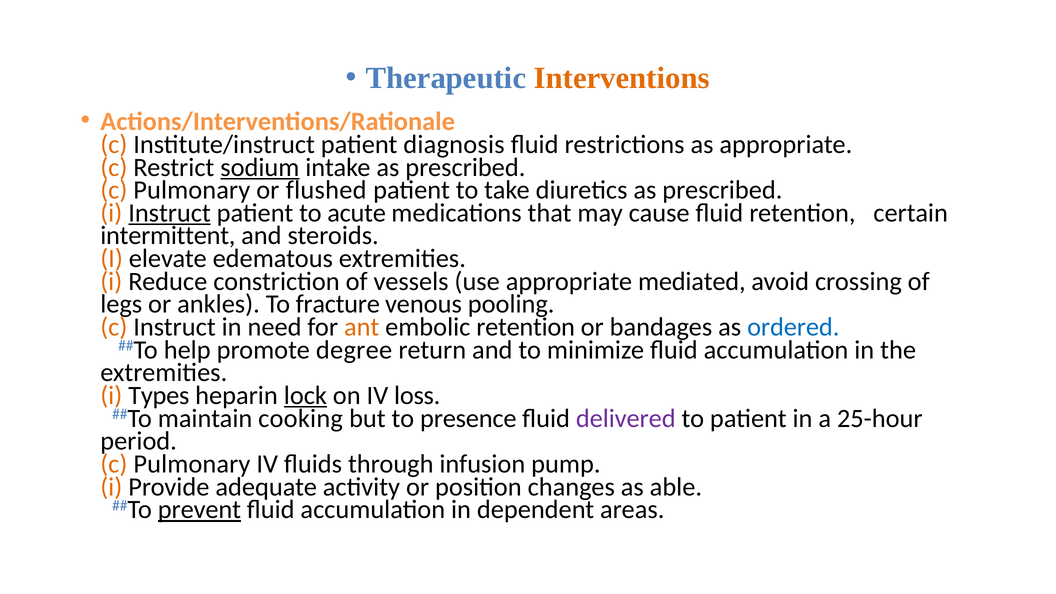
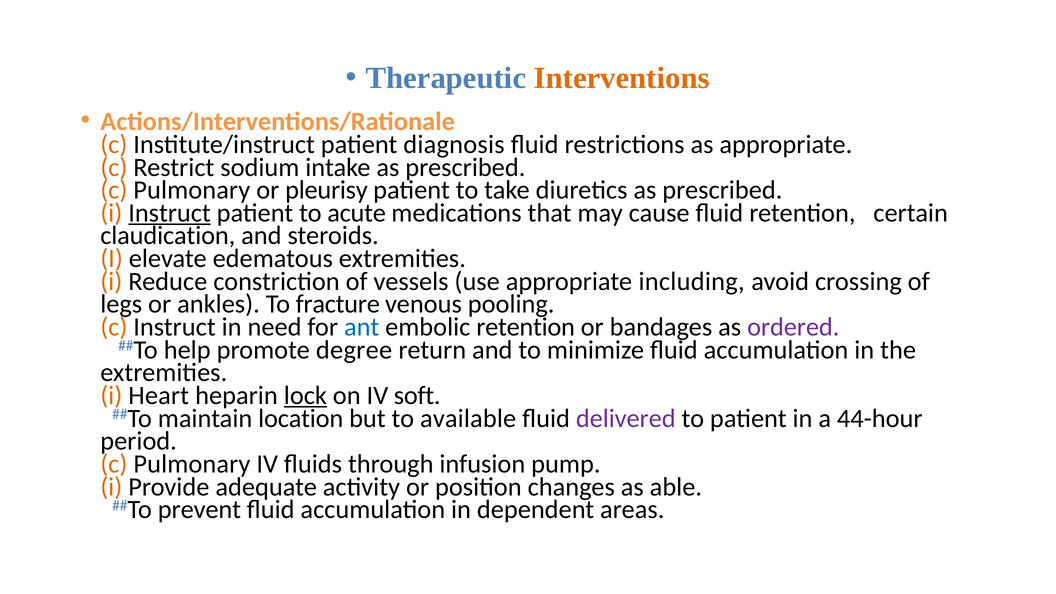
sodium underline: present -> none (260, 167)
flushed: flushed -> pleurisy (326, 190)
intermittent: intermittent -> claudication (168, 236)
mediated: mediated -> including (692, 281)
ant colour: orange -> blue (362, 327)
ordered colour: blue -> purple (793, 327)
Types: Types -> Heart (159, 396)
loss: loss -> soft (417, 396)
cooking: cooking -> location (301, 418)
presence: presence -> available (468, 418)
25-hour: 25-hour -> 44-hour (880, 418)
prevent underline: present -> none (199, 510)
